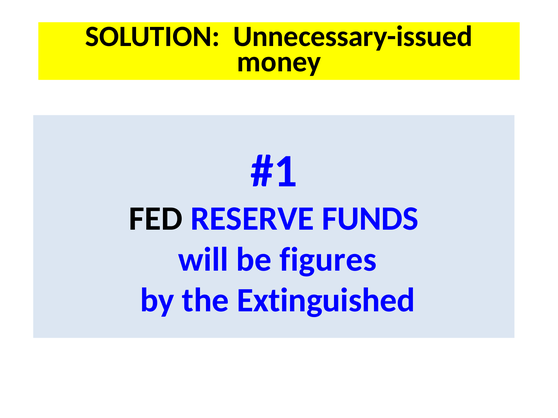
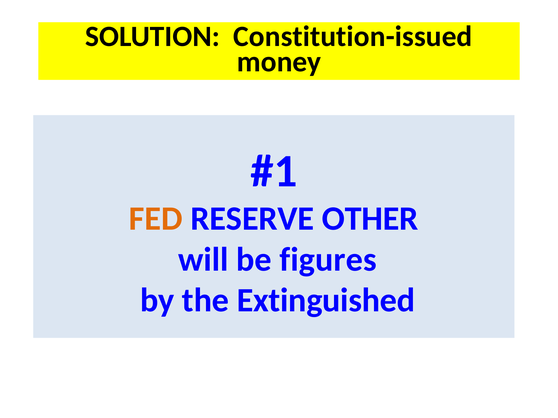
Unnecessary-issued: Unnecessary-issued -> Constitution-issued (353, 36)
FED colour: black -> orange (156, 219)
FUNDS: FUNDS -> OTHER (370, 219)
